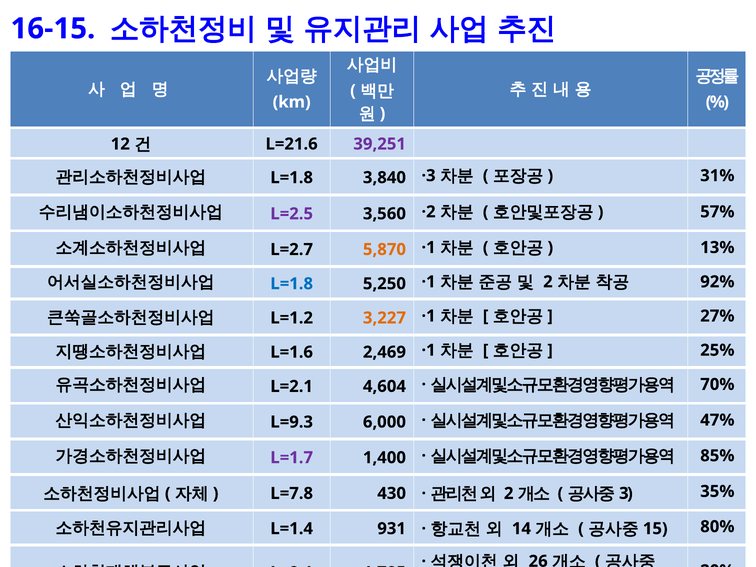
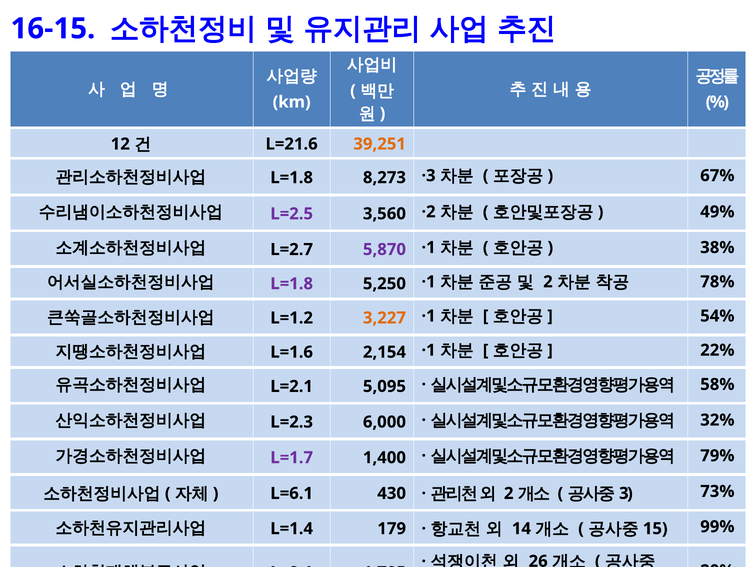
39,251 colour: purple -> orange (380, 144)
3,840: 3,840 -> 8,273 (384, 178)
31%: 31% -> 67% (717, 176)
57%: 57% -> 49% (717, 212)
5,870 colour: orange -> purple (384, 249)
13%: 13% -> 38% (717, 248)
L=1.8 colour: blue -> purple (292, 284)
92%: 92% -> 78% (717, 282)
27%: 27% -> 54% (717, 316)
2,469: 2,469 -> 2,154 (384, 352)
25%: 25% -> 22% (717, 350)
4,604: 4,604 -> 5,095 (384, 386)
70%: 70% -> 58% (717, 384)
L=9.3: L=9.3 -> L=2.3 (292, 422)
47%: 47% -> 32% (717, 420)
85%: 85% -> 79% (717, 456)
L=7.8: L=7.8 -> L=6.1 (292, 493)
35%: 35% -> 73% (717, 491)
931: 931 -> 179 (392, 529)
80%: 80% -> 99% (717, 527)
